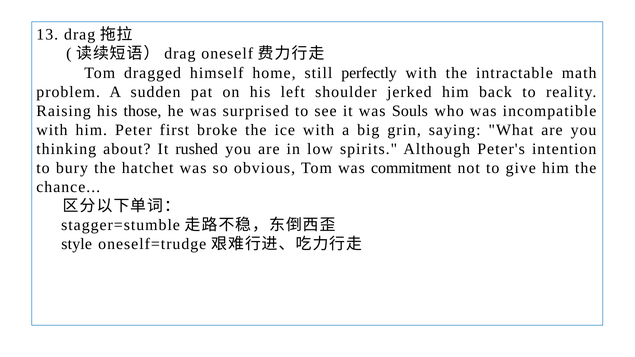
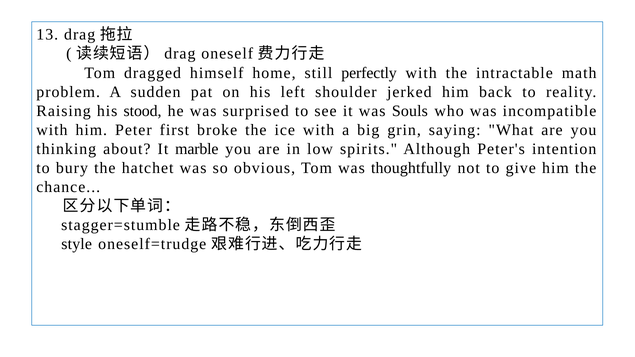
those: those -> stood (143, 111)
rushed: rushed -> marble (197, 149)
commitment: commitment -> thoughtfully (411, 168)
